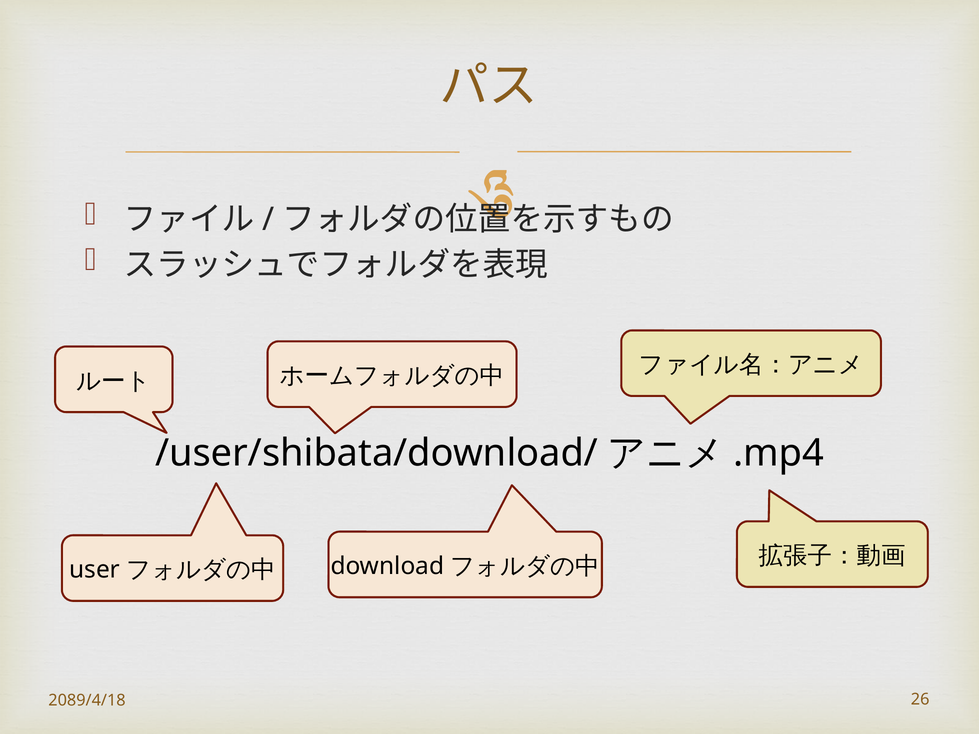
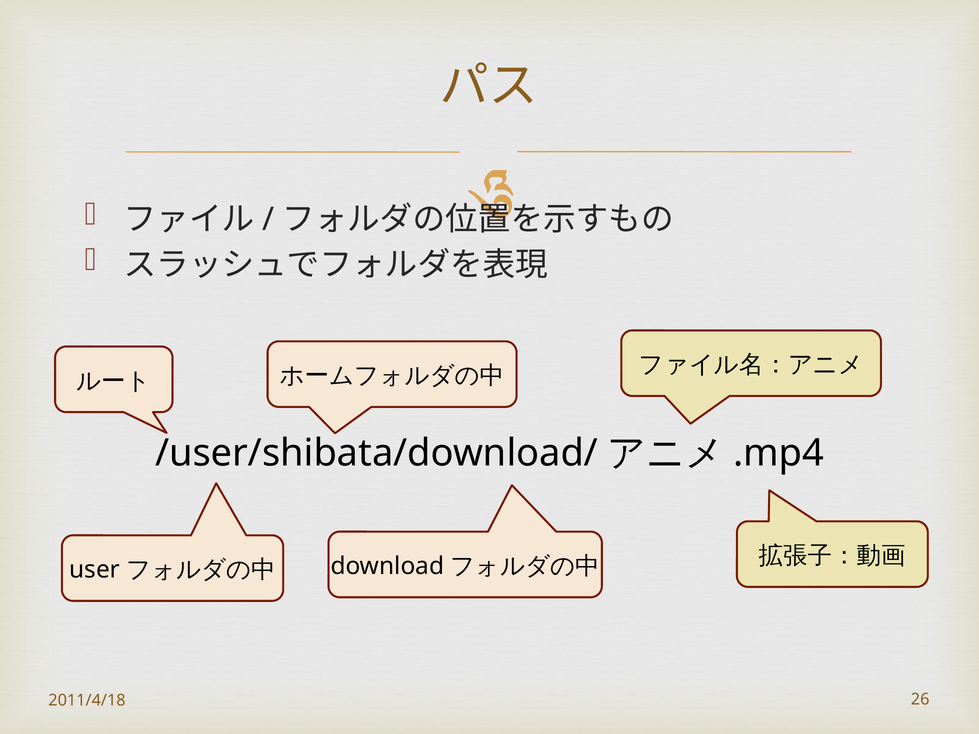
2089/4/18: 2089/4/18 -> 2011/4/18 (87, 701)
